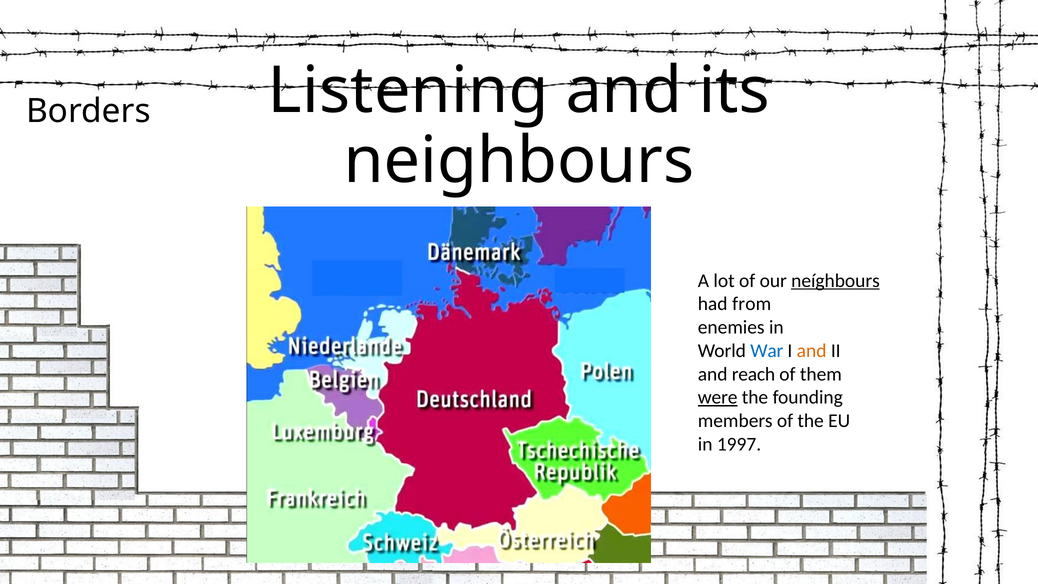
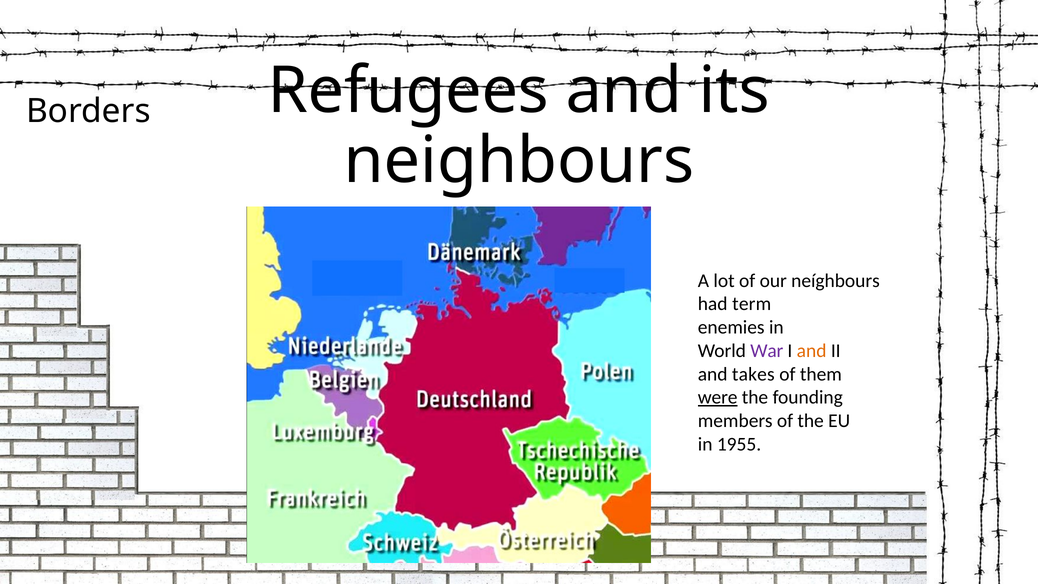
Listening: Listening -> Refugees (408, 91)
neíghbours underline: present -> none (835, 281)
from: from -> term (752, 304)
War colour: blue -> purple (767, 351)
reach: reach -> takes (753, 374)
1997: 1997 -> 1955 (739, 444)
